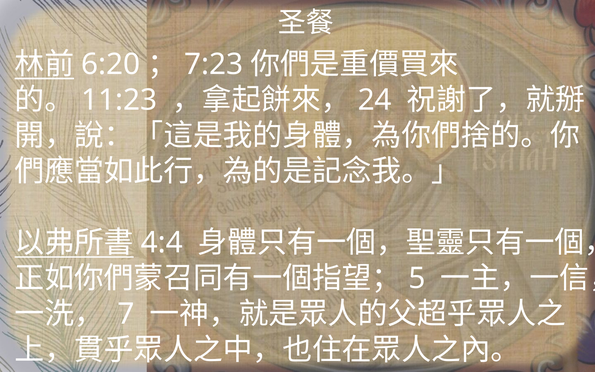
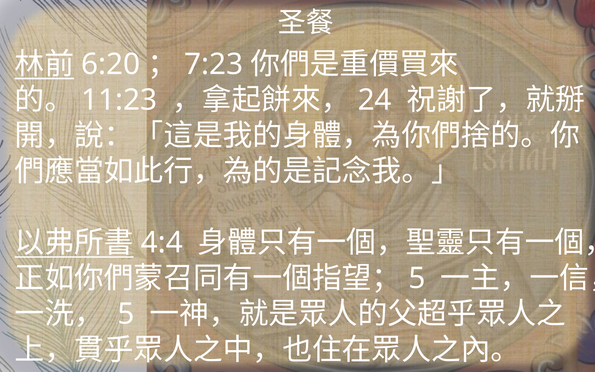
7: 7 -> 5 (126, 314)
